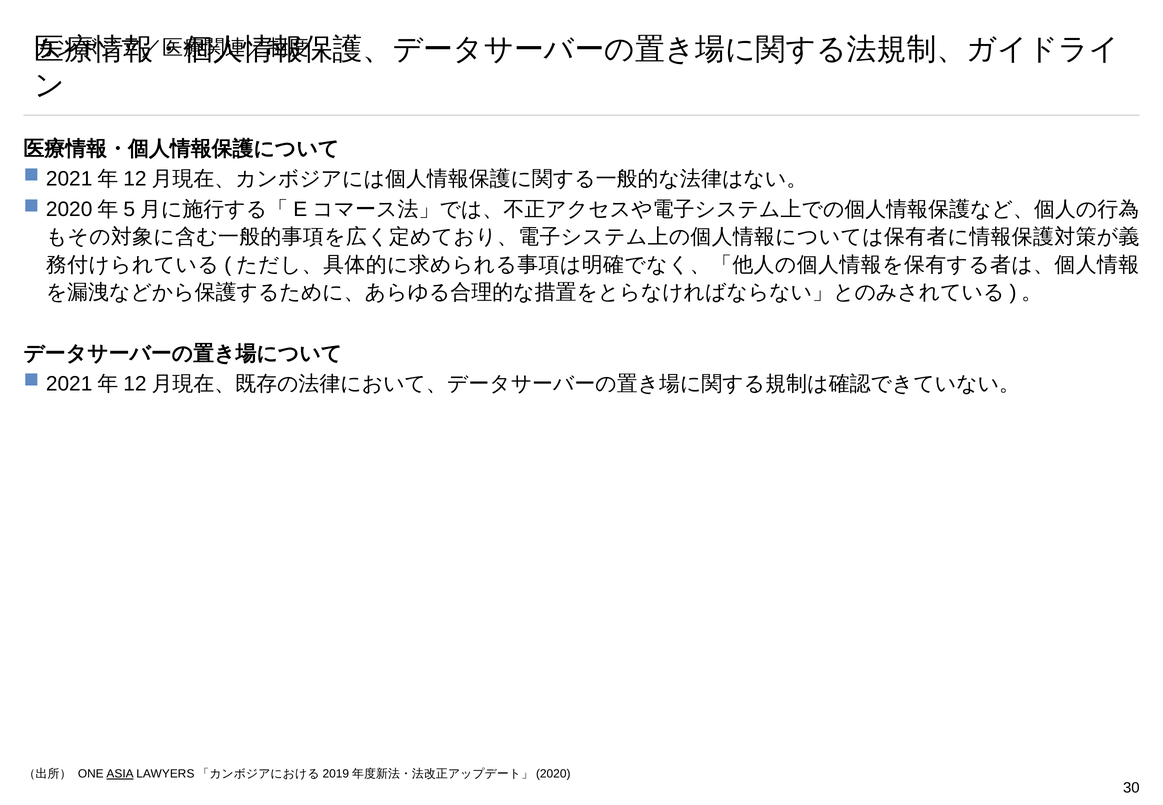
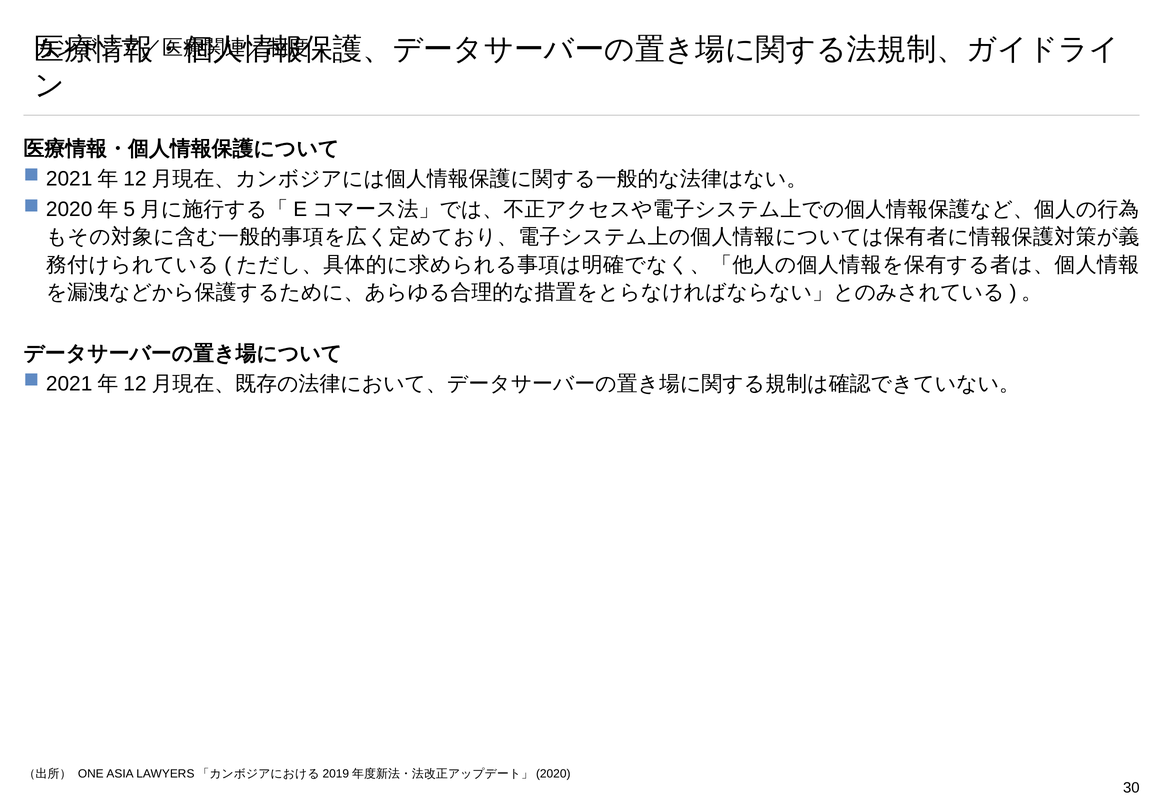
ASIA underline: present -> none (120, 774)
